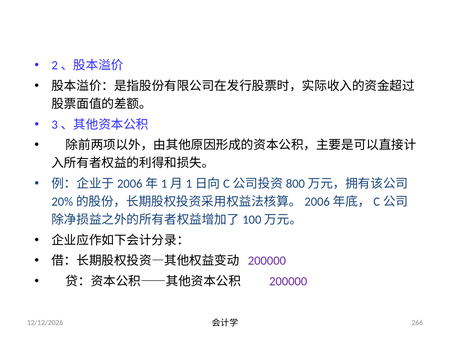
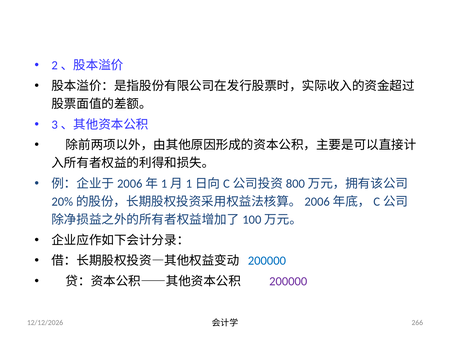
200000 colour: purple -> blue (267, 260)
